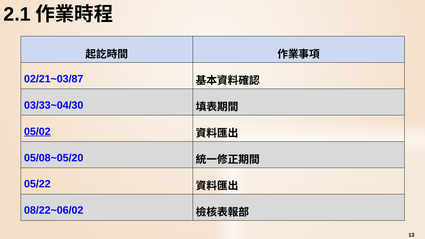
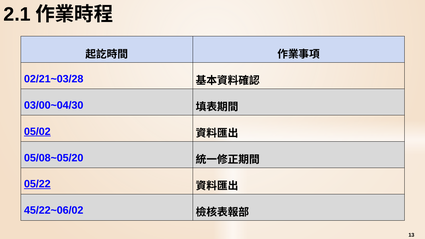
02/21~03/87: 02/21~03/87 -> 02/21~03/28 (54, 79)
03/33~04/30: 03/33~04/30 -> 03/00~04/30 (54, 105)
05/22 underline: none -> present (37, 184)
08/22~06/02: 08/22~06/02 -> 45/22~06/02 (54, 211)
